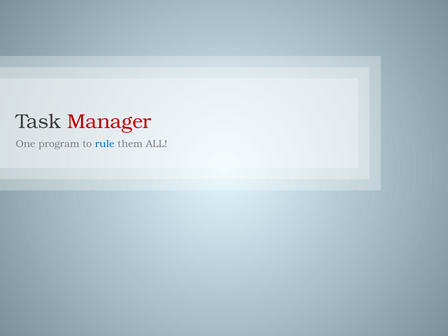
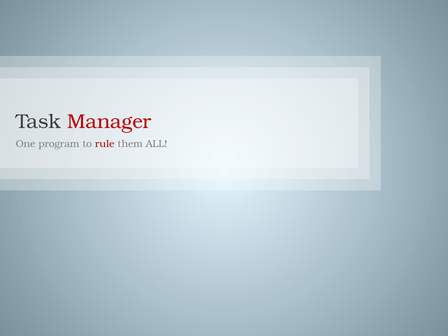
rule colour: blue -> red (105, 144)
